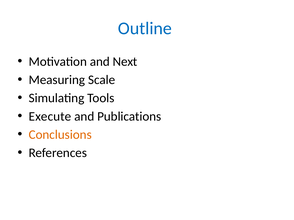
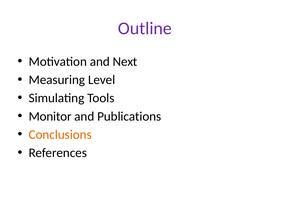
Outline colour: blue -> purple (145, 28)
Scale: Scale -> Level (102, 80)
Execute: Execute -> Monitor (50, 117)
